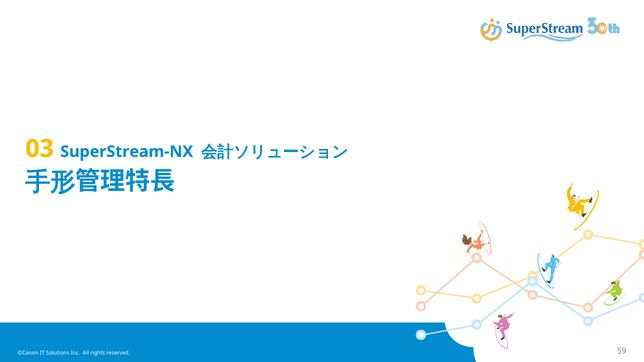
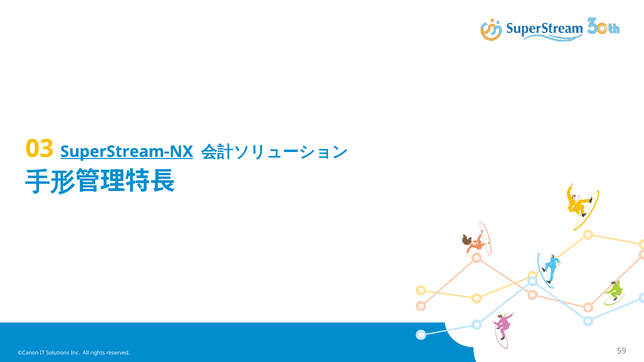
SuperStream-NX underline: none -> present (127, 152)
